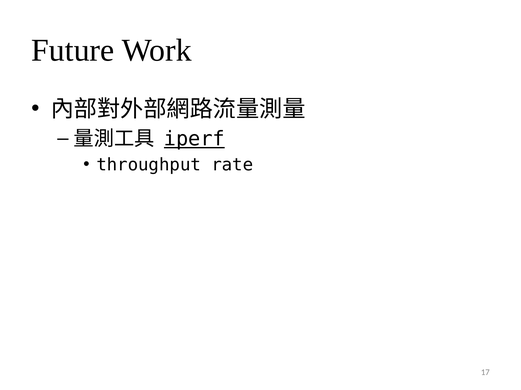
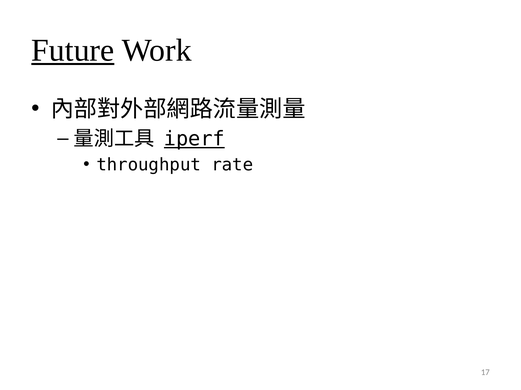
Future underline: none -> present (73, 50)
